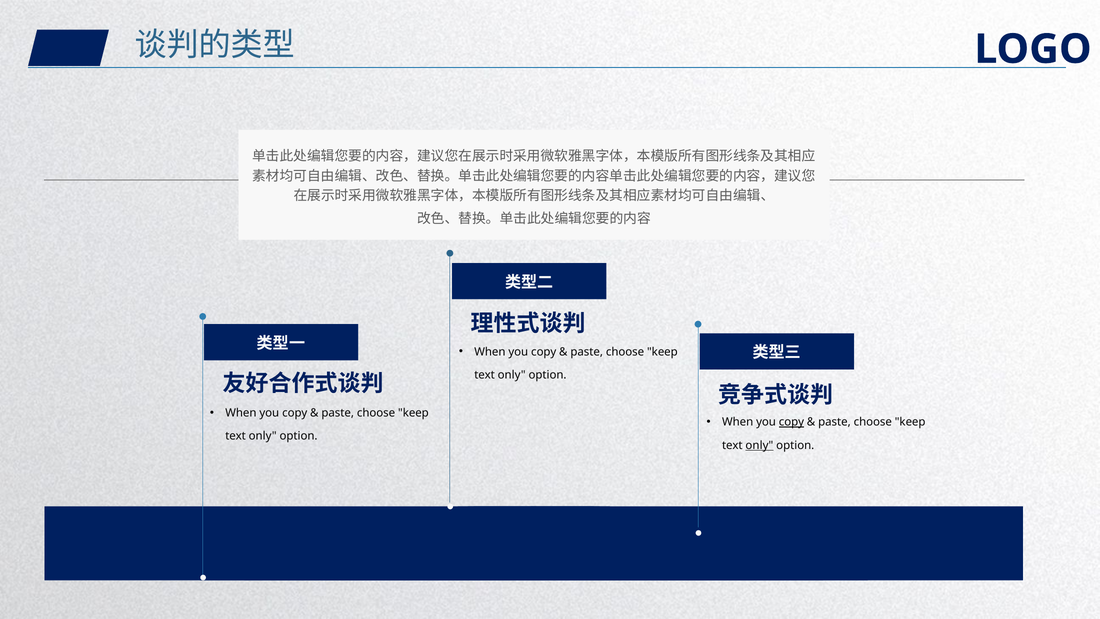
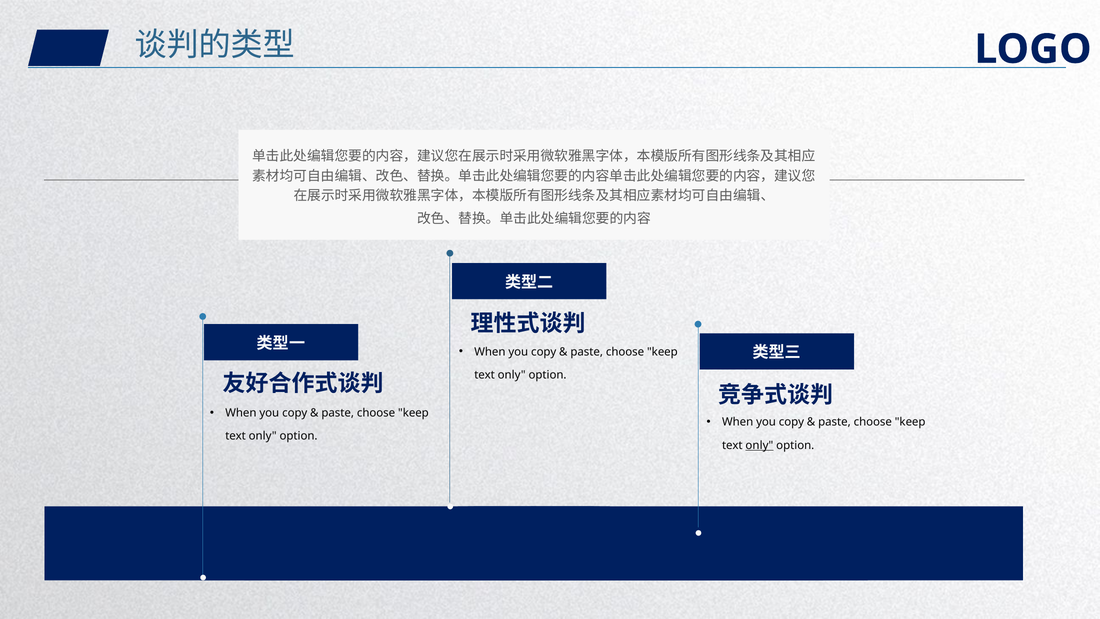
copy underline: present -> none (791, 422)
